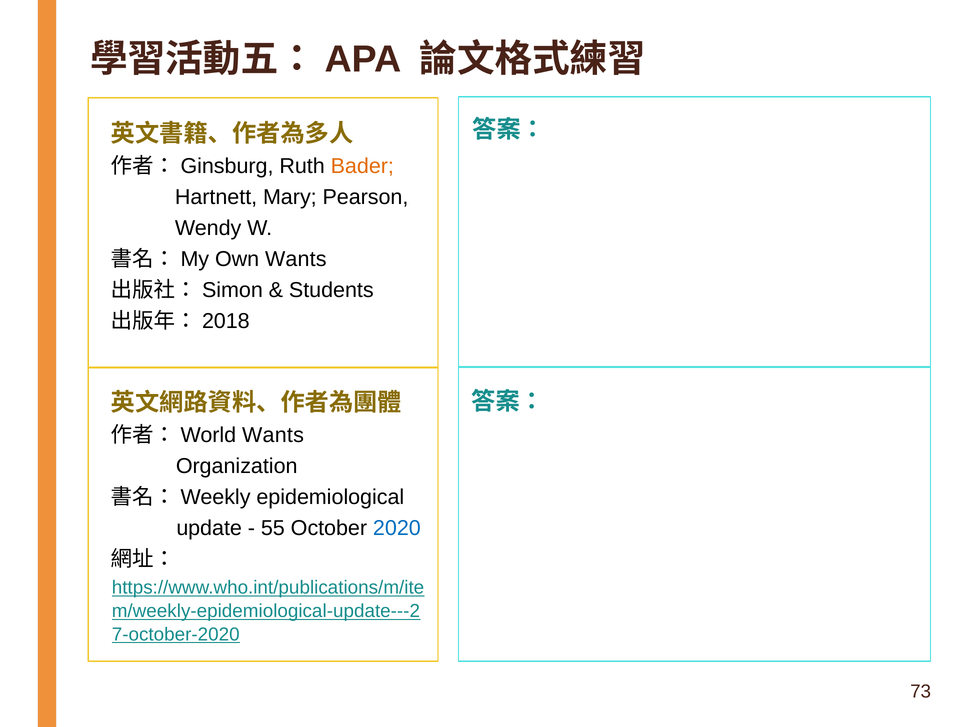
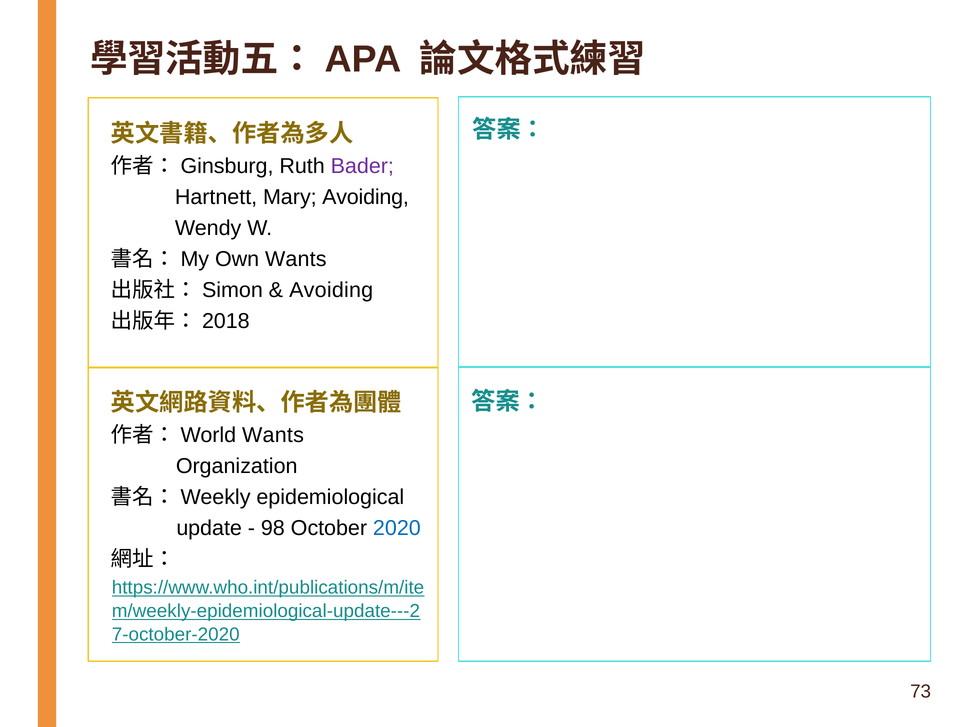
Bader colour: orange -> purple (362, 166)
Mary Pearson: Pearson -> Avoiding (366, 197)
Students: Students -> Avoiding (331, 290)
55: 55 -> 98 (273, 528)
